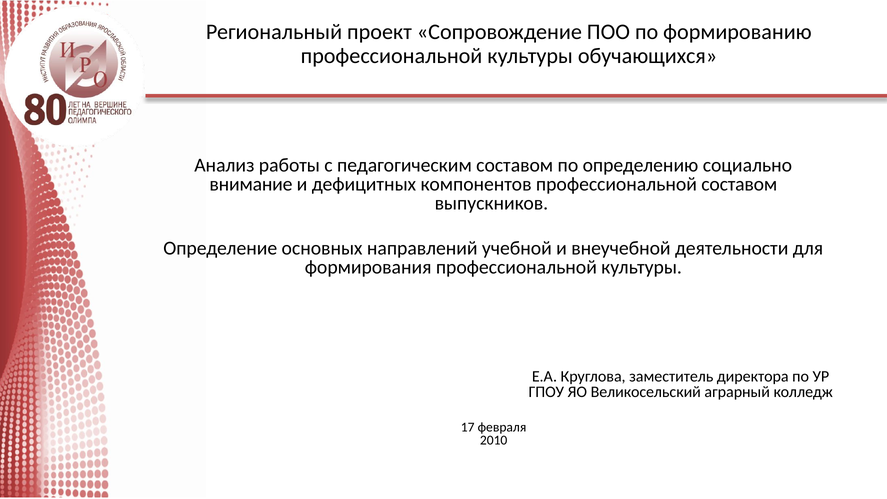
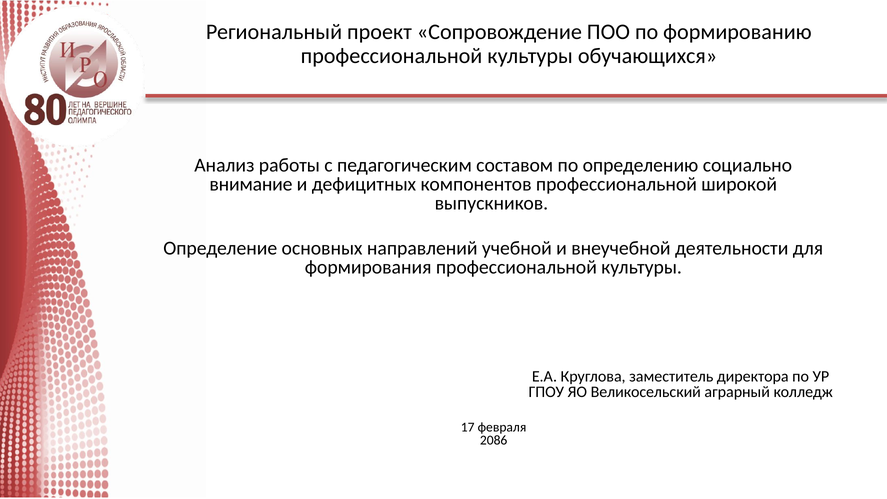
профессиональной составом: составом -> широкой (739, 184)
2010: 2010 -> 2086 (494, 440)
